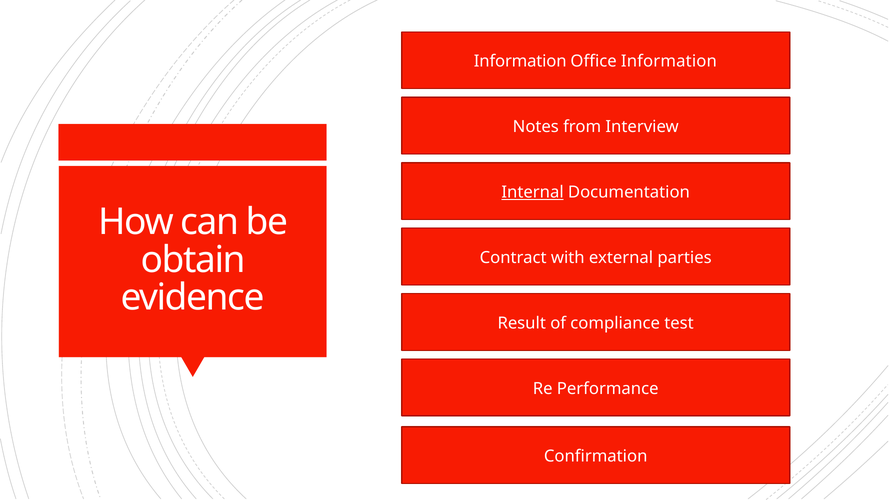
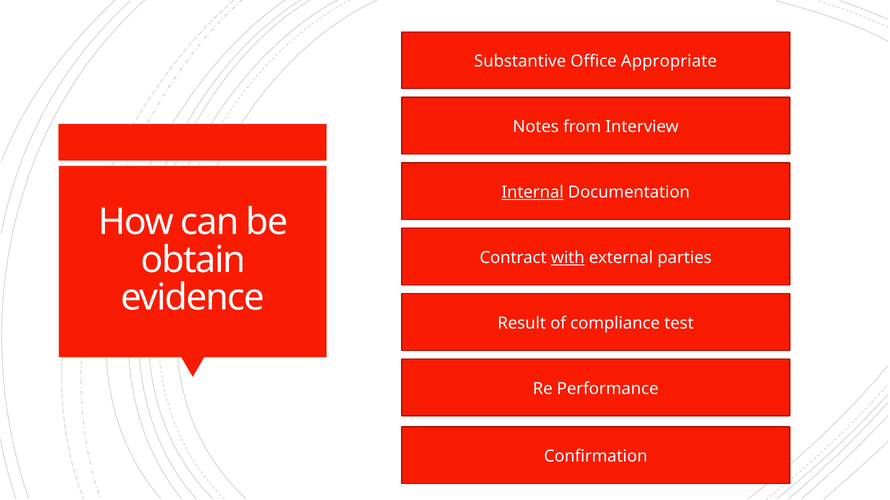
Information: Information -> Substantive (520, 62)
Office Information: Information -> Appropriate (669, 62)
with underline: none -> present (568, 258)
